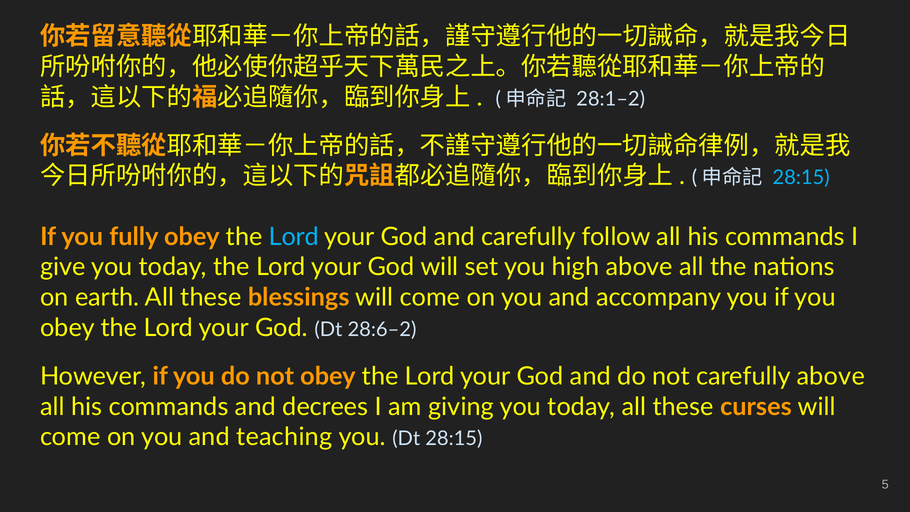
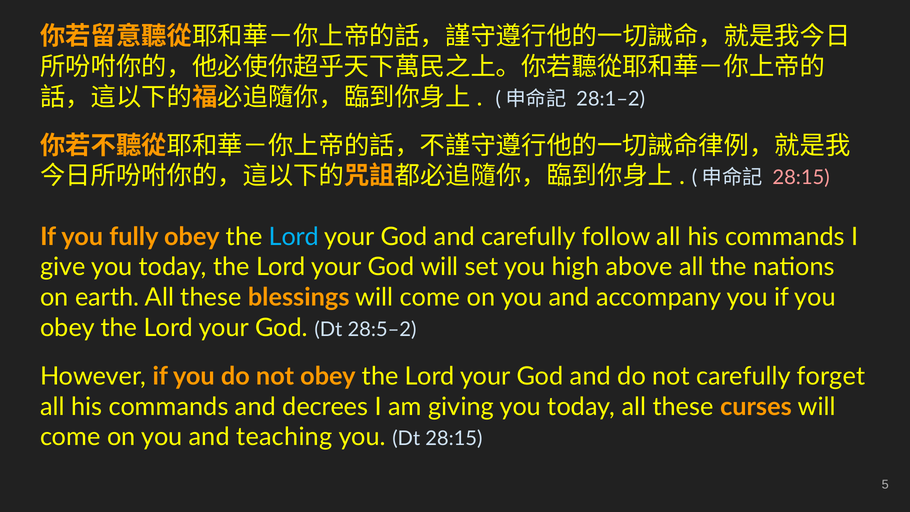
28:15 colour: light blue -> pink (801, 178)
28:6–2: 28:6–2 -> 28:5–2 (382, 329)
carefully above: above -> forget (831, 376)
